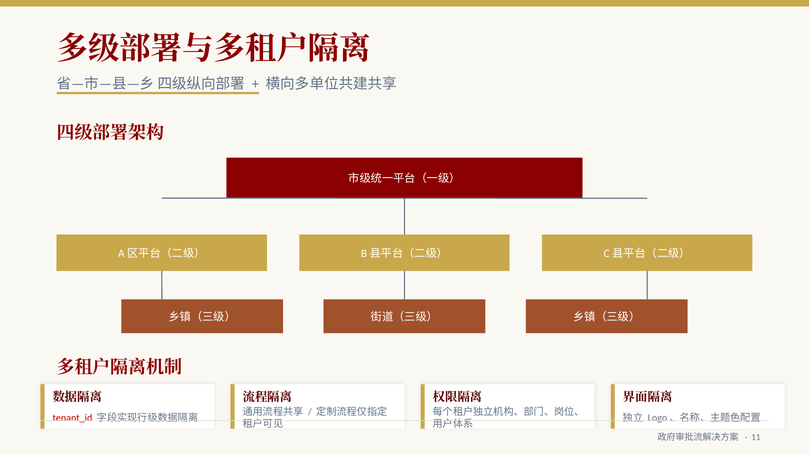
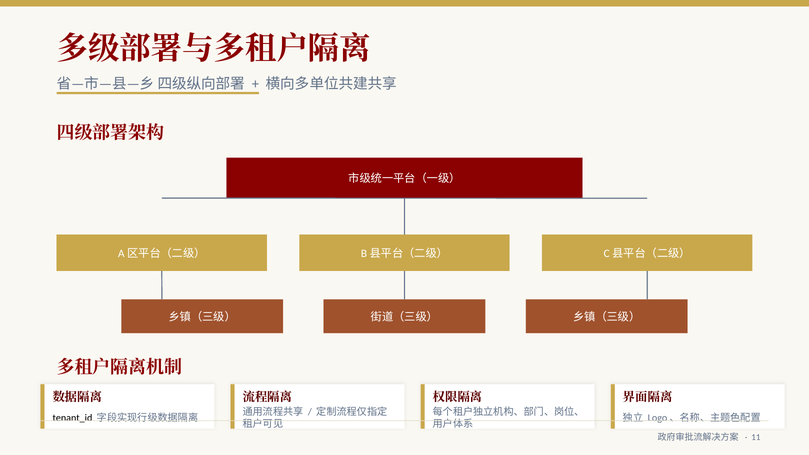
tenant_id colour: red -> black (72, 418)
